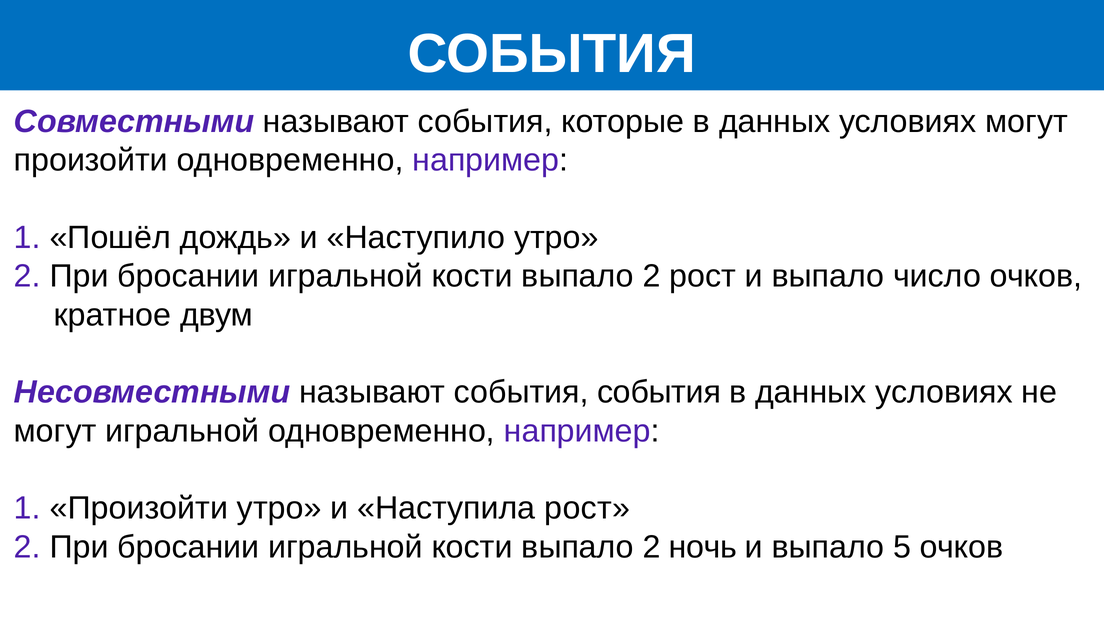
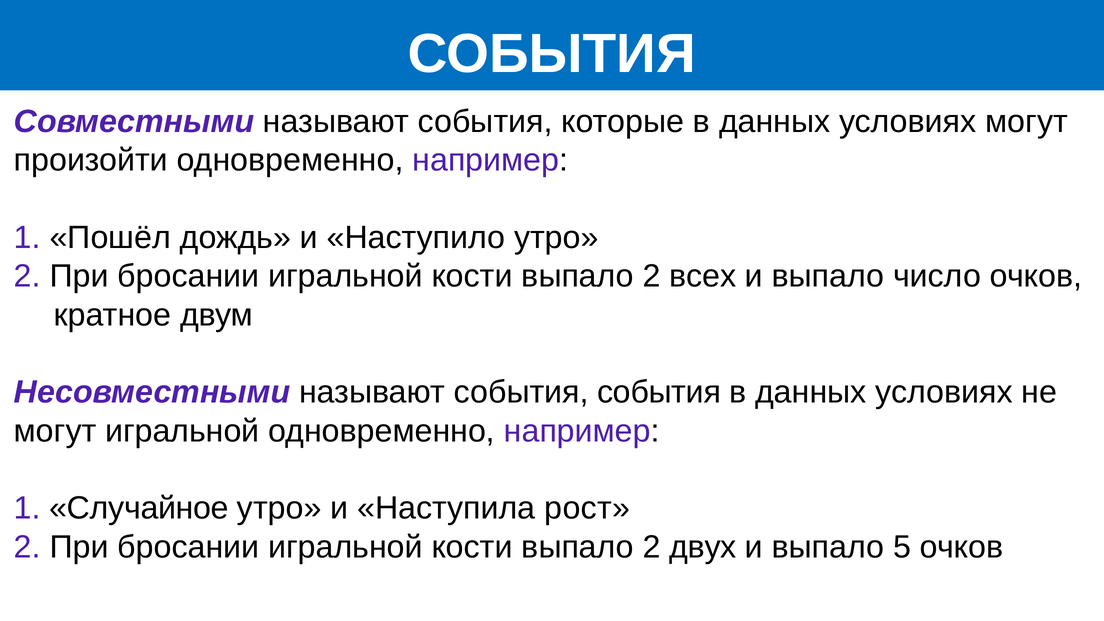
2 рост: рост -> всех (703, 276)
1 Произойти: Произойти -> Случайное (139, 508)
ночь: ночь -> двух (703, 547)
